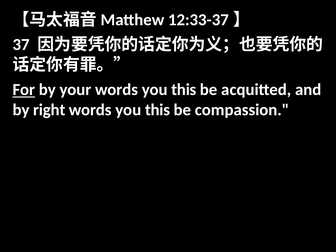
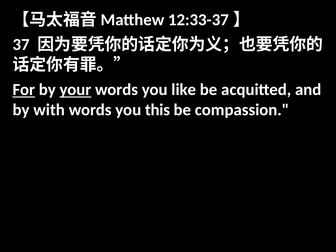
your underline: none -> present (75, 90)
this: this -> like (184, 90)
right: right -> with (49, 110)
